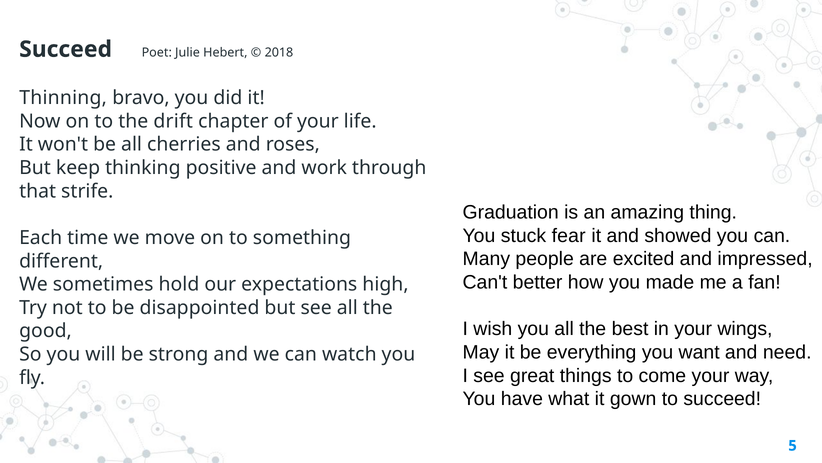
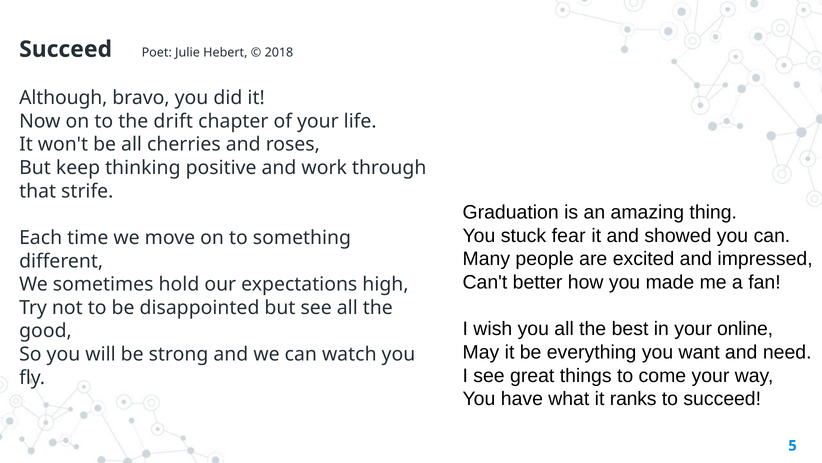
Thinning: Thinning -> Although (63, 98)
wings: wings -> online (745, 329)
gown: gown -> ranks (633, 399)
